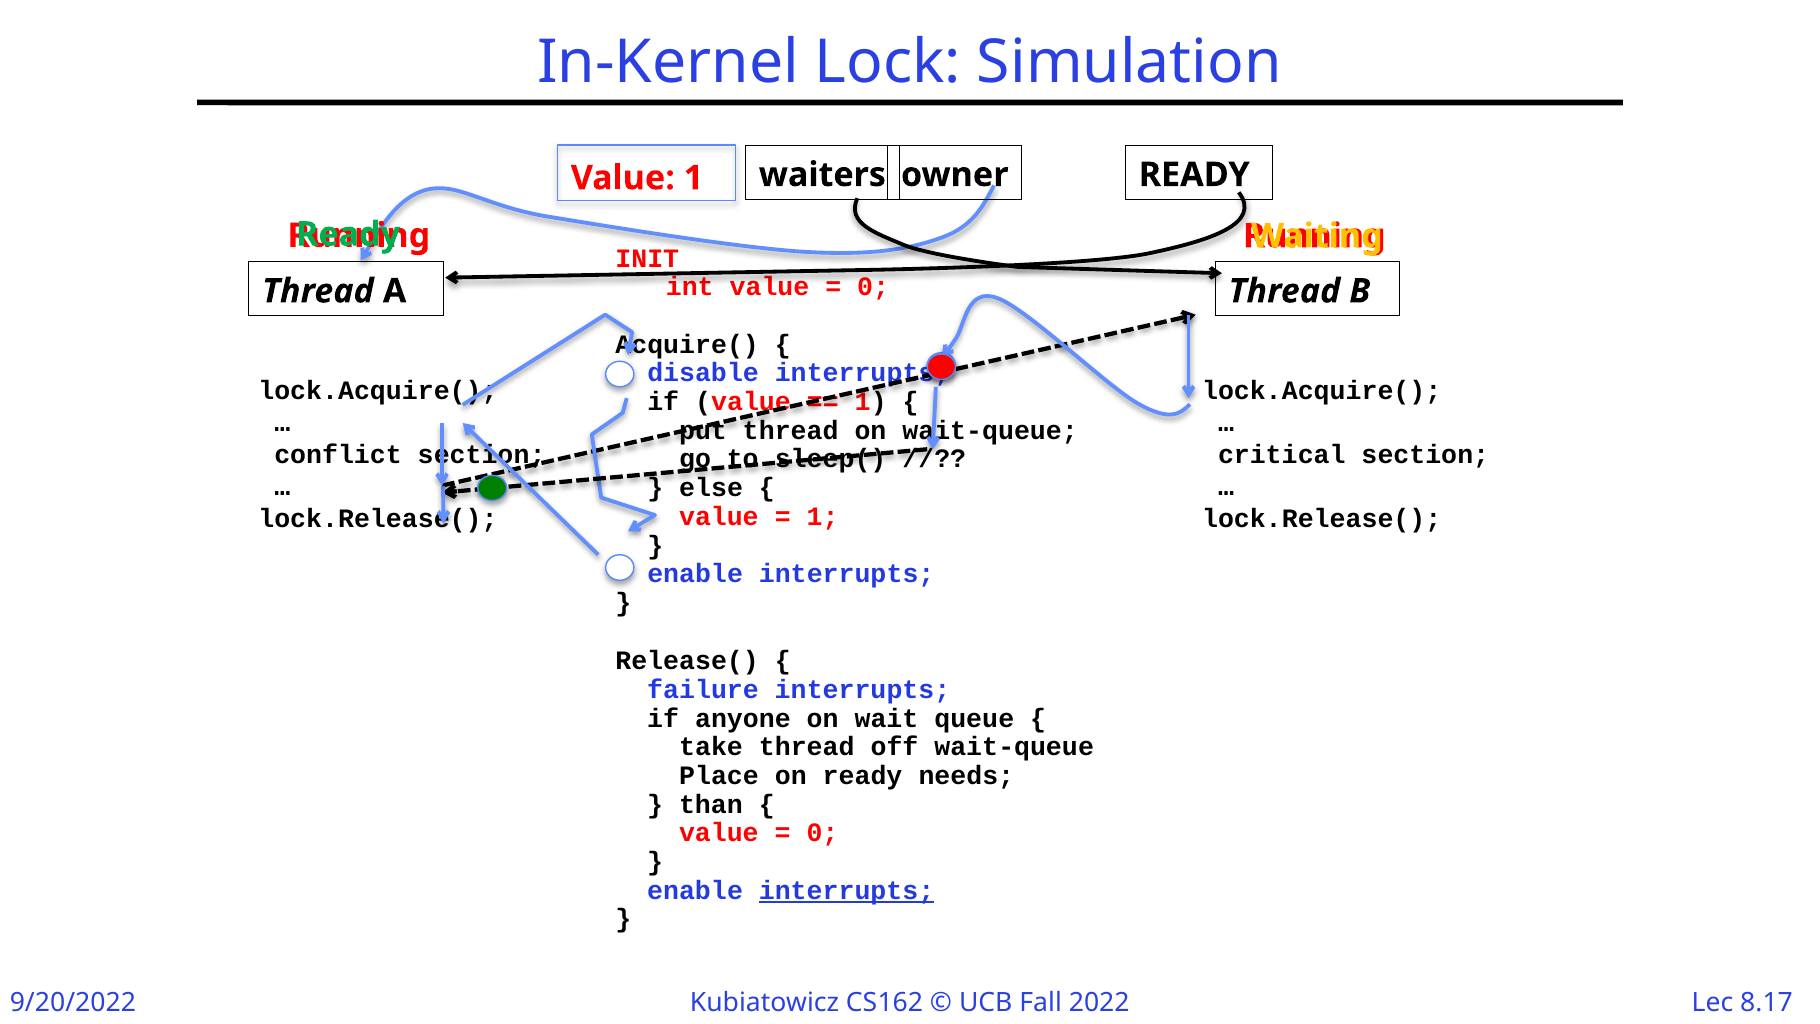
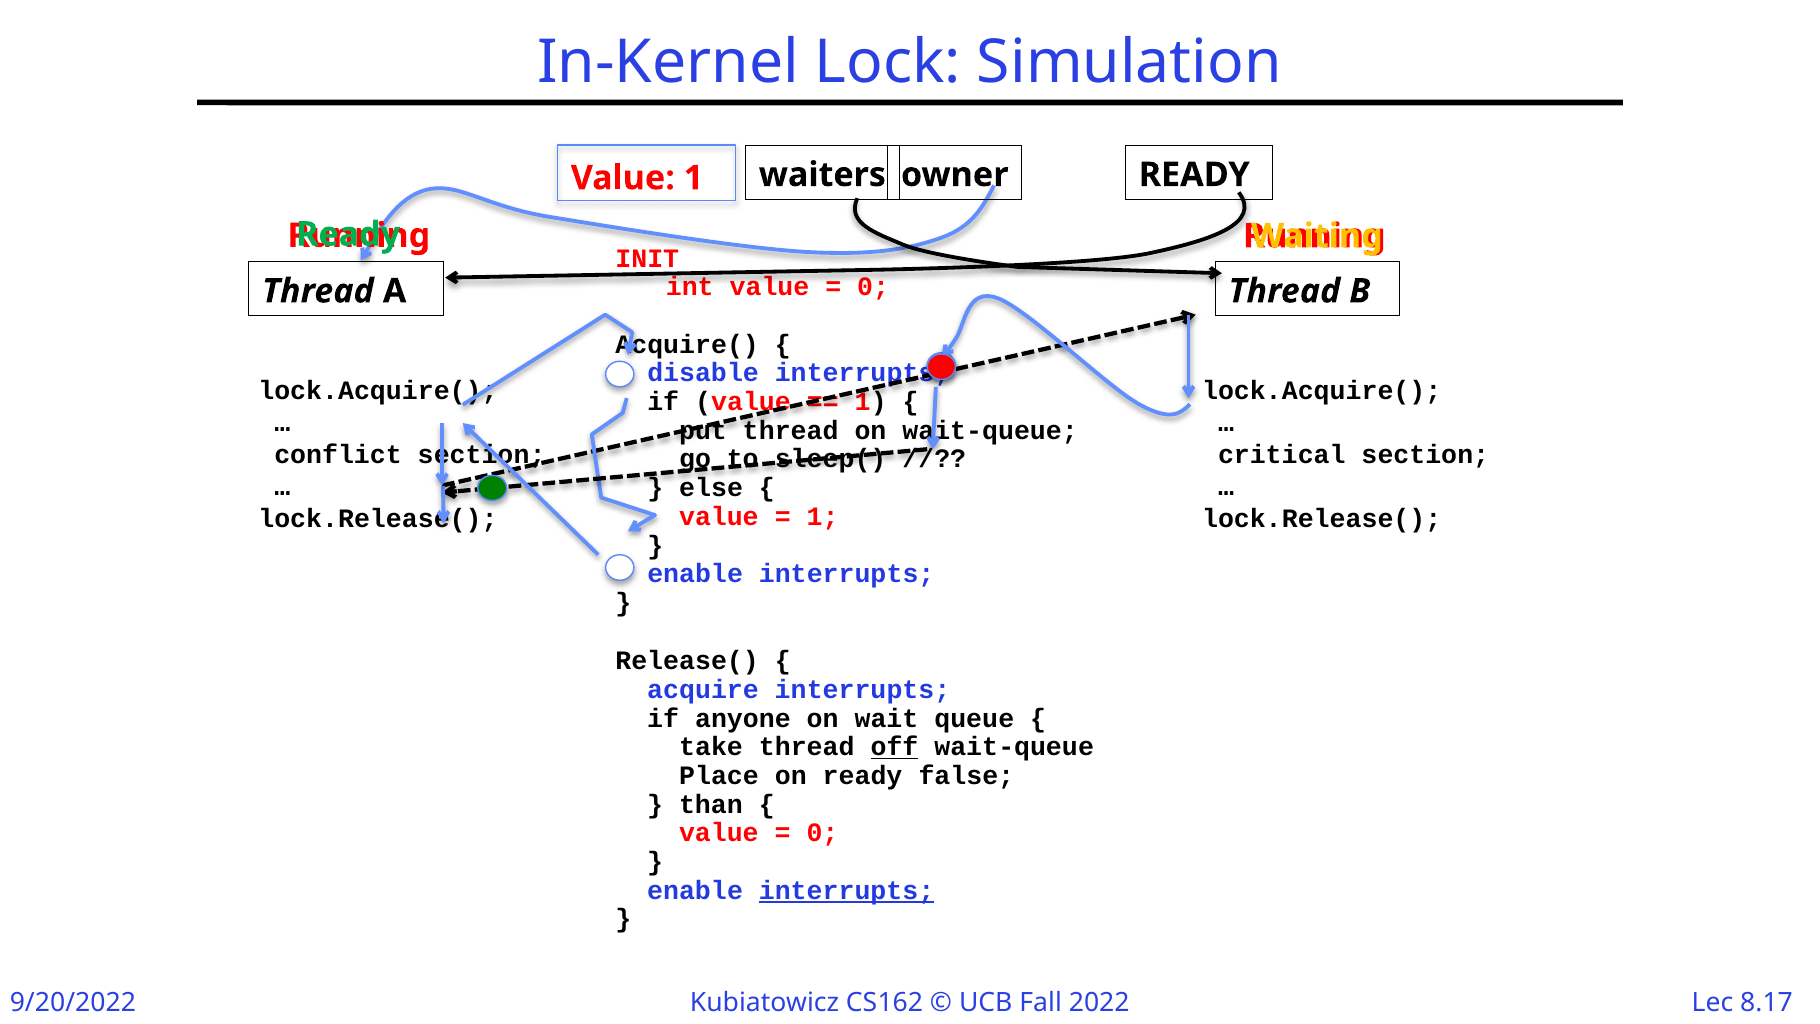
failure: failure -> acquire (703, 689)
off underline: none -> present (894, 747)
needs: needs -> false (966, 776)
